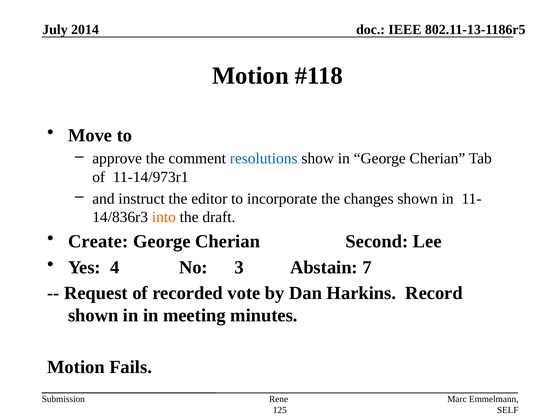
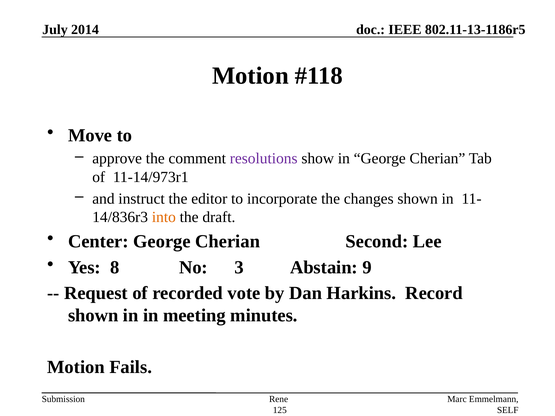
resolutions colour: blue -> purple (264, 159)
Create: Create -> Center (98, 242)
4: 4 -> 8 (115, 267)
7: 7 -> 9 (367, 267)
